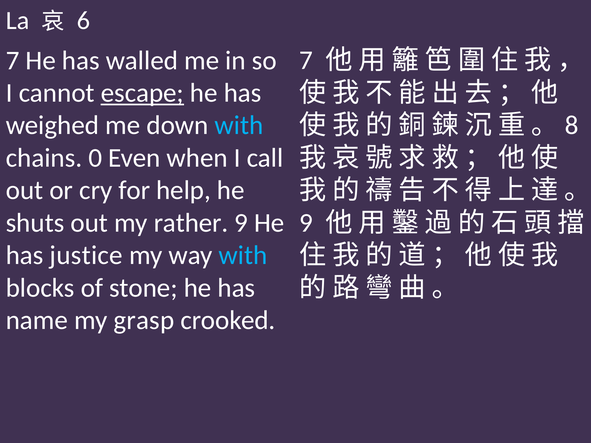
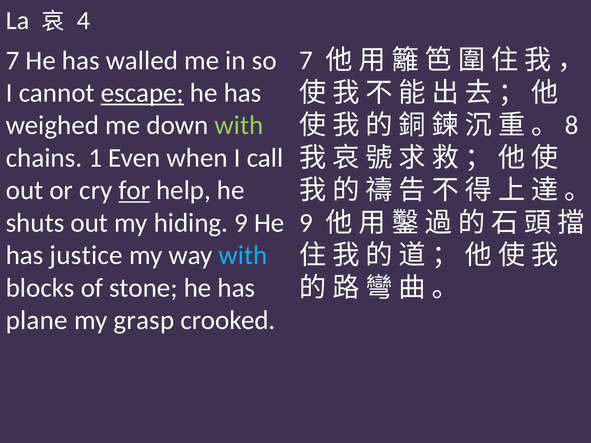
6: 6 -> 4 (83, 21)
with colour: light blue -> light green (239, 125)
0: 0 -> 1 (95, 158)
for underline: none -> present (134, 190)
rather: rather -> hiding (191, 223)
name: name -> plane (37, 320)
